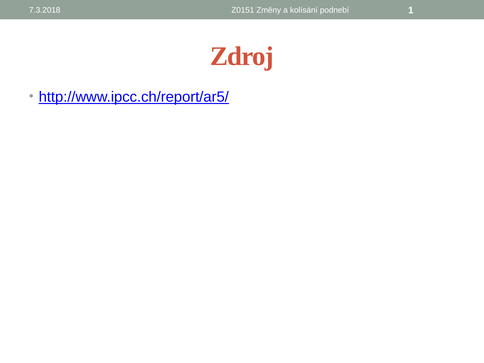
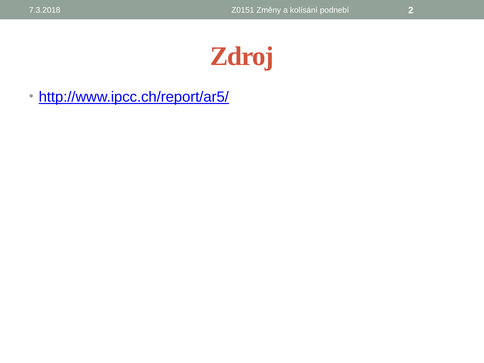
1: 1 -> 2 (411, 10)
